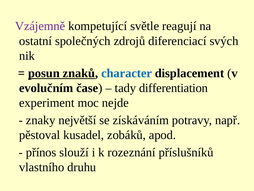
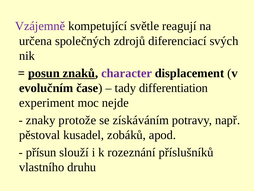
ostatní: ostatní -> určena (35, 41)
character colour: blue -> purple (127, 73)
největší: největší -> protože (77, 120)
přínos: přínos -> přísun (41, 152)
